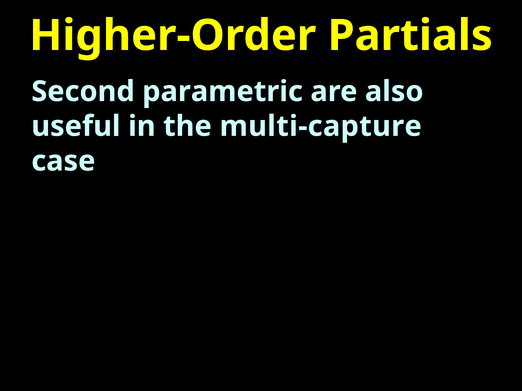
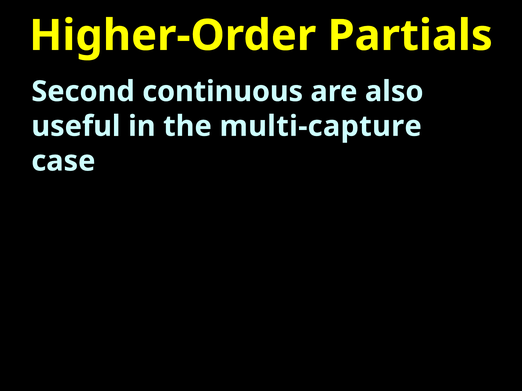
parametric: parametric -> continuous (223, 92)
